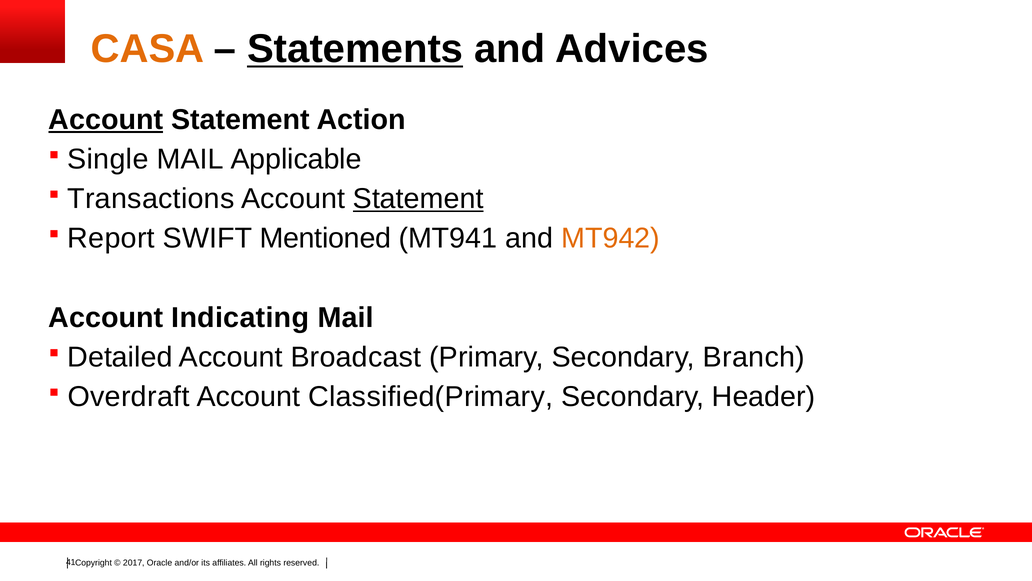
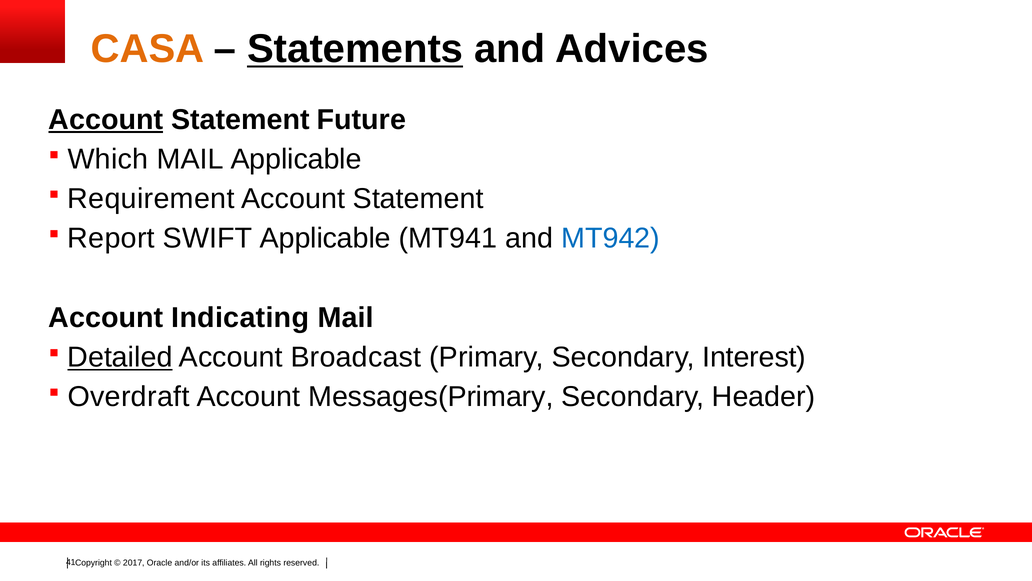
Action: Action -> Future (361, 120)
Single: Single -> Which (108, 159)
Transactions: Transactions -> Requirement (151, 199)
Statement underline: present -> none (418, 199)
SWIFT Mentioned: Mentioned -> Applicable (325, 238)
MT942 colour: orange -> blue (611, 238)
Detailed underline: none -> present (120, 357)
Branch: Branch -> Interest (754, 357)
Classified(Primary: Classified(Primary -> Messages(Primary (431, 397)
